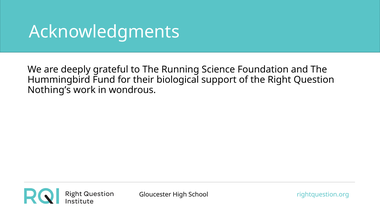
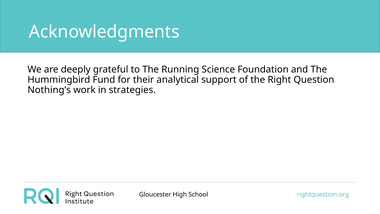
biological: biological -> analytical (178, 80)
wondrous: wondrous -> strategies (132, 90)
